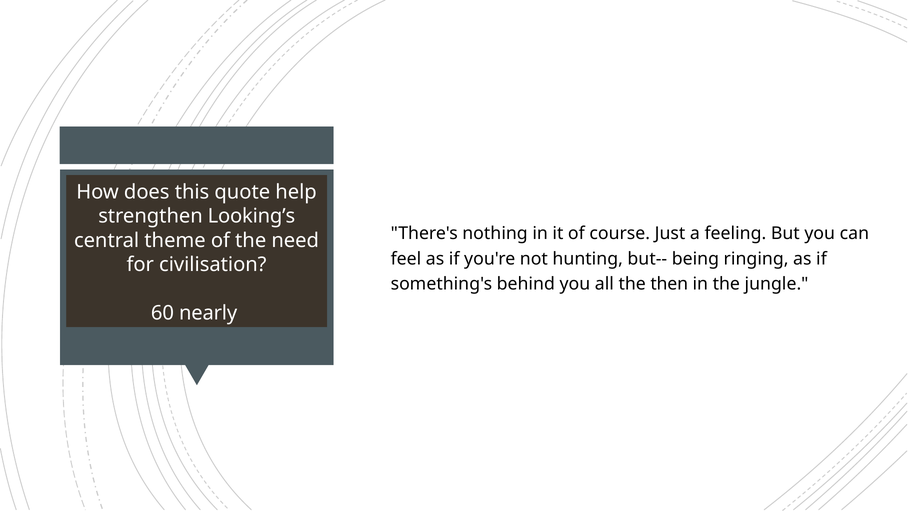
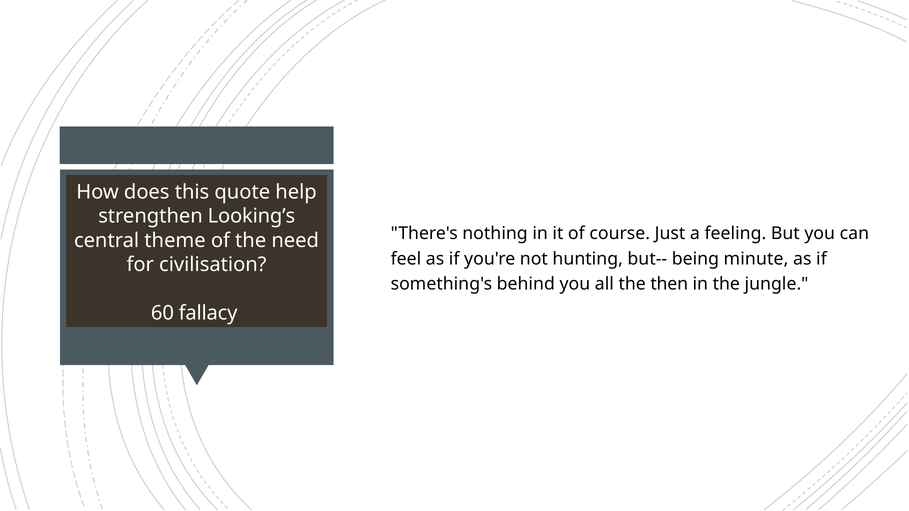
ringing: ringing -> minute (756, 259)
nearly: nearly -> fallacy (208, 313)
